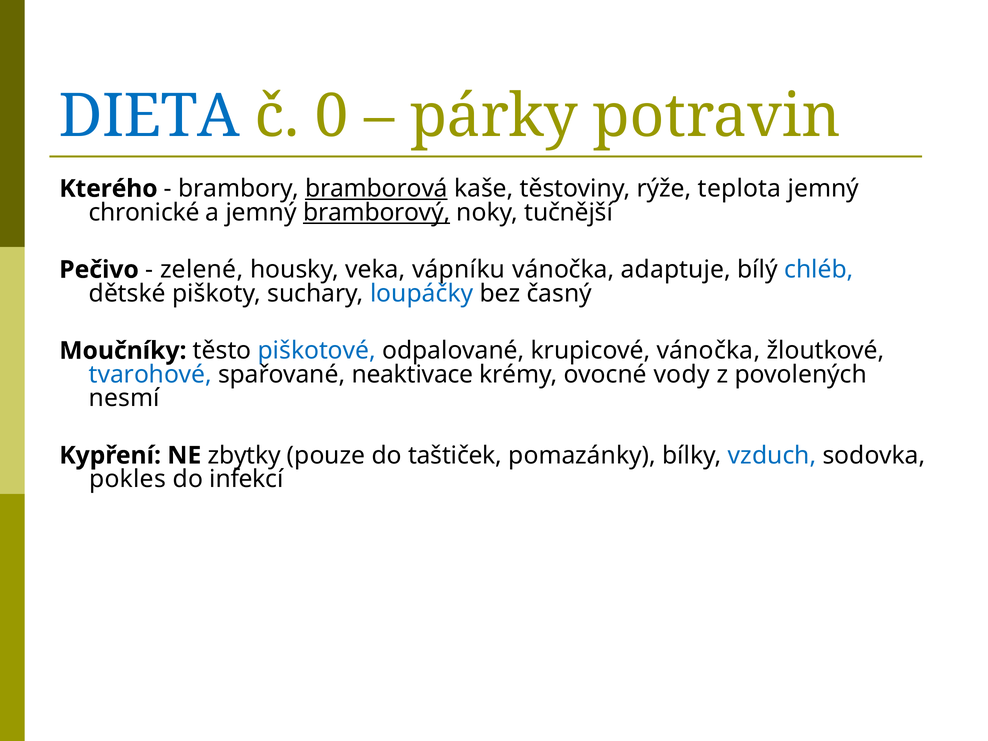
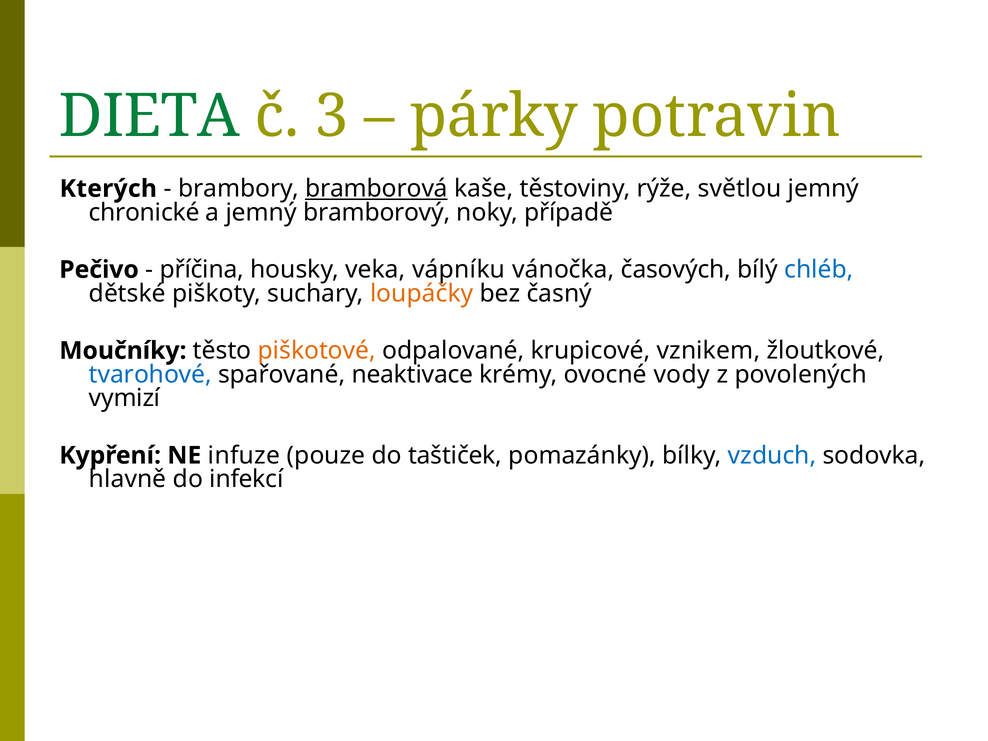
DIETA colour: blue -> green (149, 116)
0: 0 -> 3 (332, 116)
Kterého: Kterého -> Kterých (108, 189)
teplota: teplota -> světlou (740, 189)
bramborový underline: present -> none (377, 212)
tučnější: tučnější -> případě (569, 212)
zelené: zelené -> příčina (202, 270)
adaptuje: adaptuje -> časových (676, 270)
loupáčky colour: blue -> orange (422, 293)
piškotové colour: blue -> orange (317, 351)
krupicové vánočka: vánočka -> vznikem (708, 351)
nesmí: nesmí -> vymizí (125, 398)
zbytky: zbytky -> infuze (244, 455)
pokles: pokles -> hlavně (128, 479)
